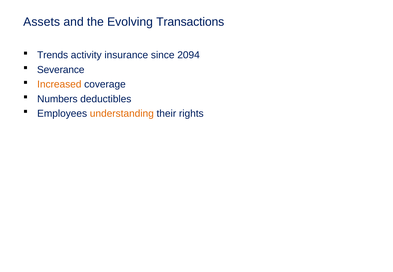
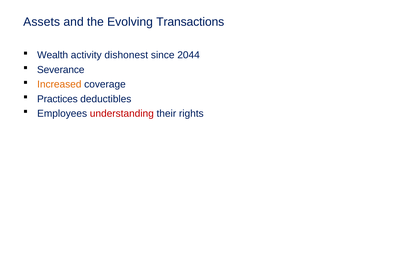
Trends: Trends -> Wealth (53, 55)
insurance: insurance -> dishonest (126, 55)
2094: 2094 -> 2044 (189, 55)
Numbers: Numbers -> Practices (57, 99)
understanding colour: orange -> red (122, 114)
